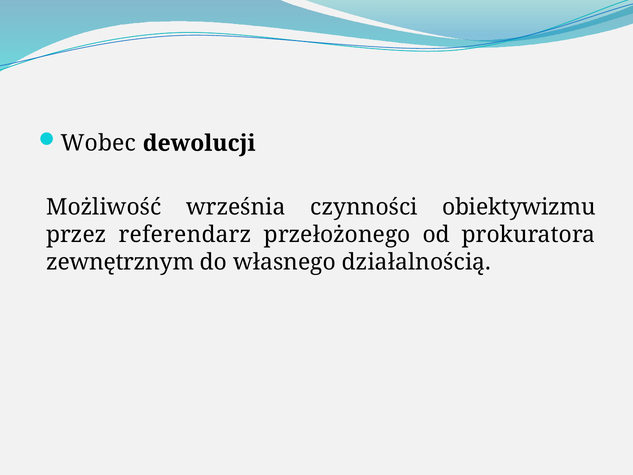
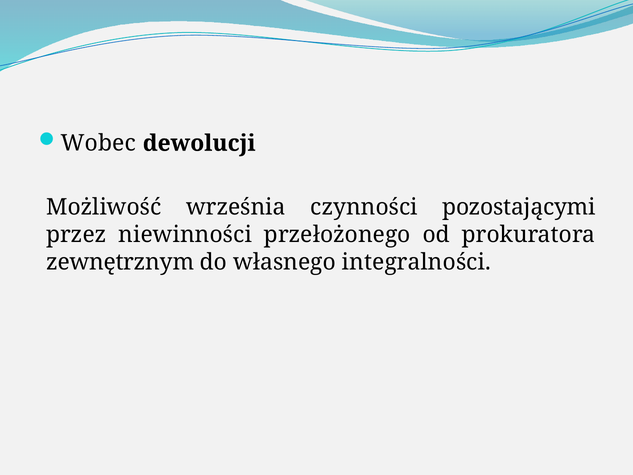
obiektywizmu: obiektywizmu -> pozostającymi (519, 207)
referendarz: referendarz -> niewinności (185, 235)
działalnością: działalnością -> integralności (416, 262)
